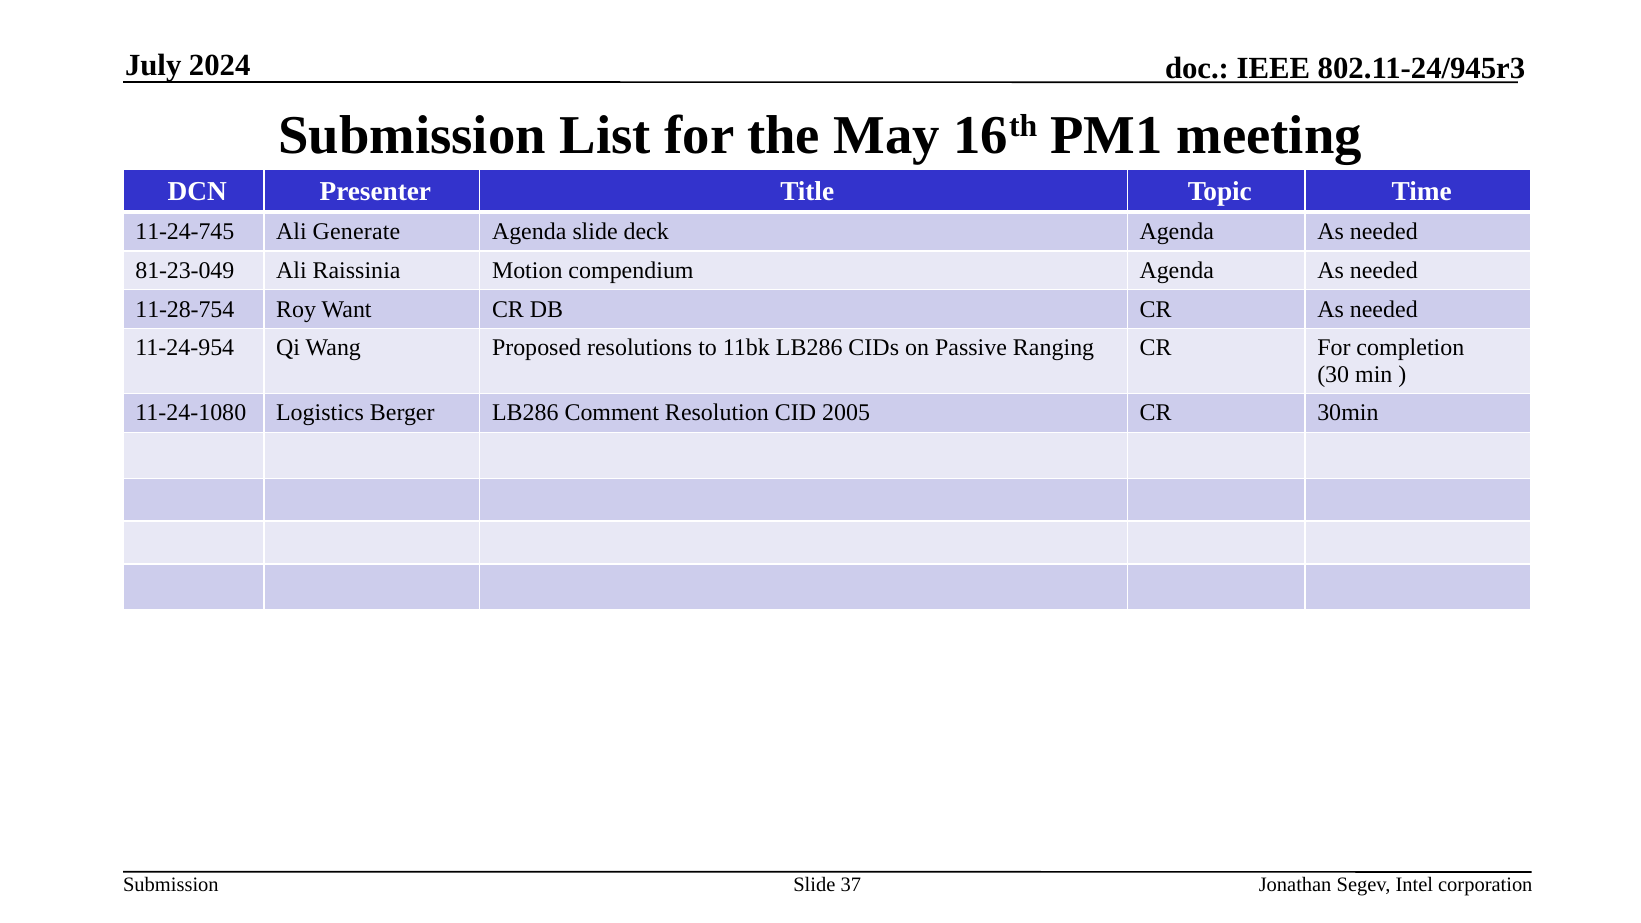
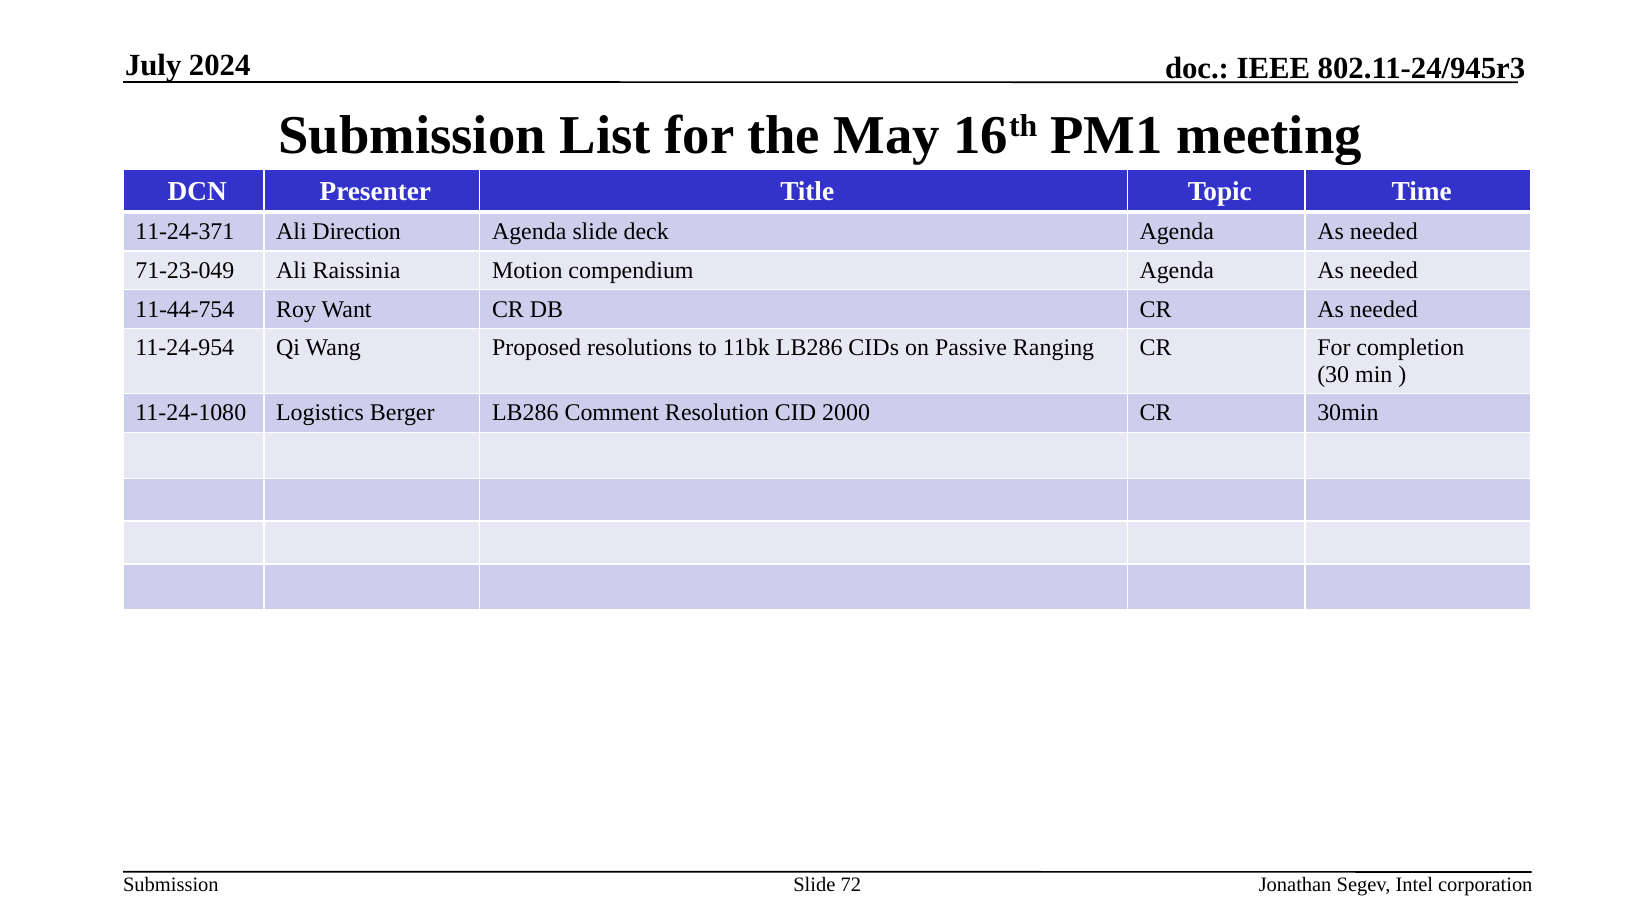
11-24-745: 11-24-745 -> 11-24-371 (185, 232)
Generate: Generate -> Direction (357, 232)
81-23-049: 81-23-049 -> 71-23-049 (185, 270)
11-28-754: 11-28-754 -> 11-44-754 (185, 309)
2005: 2005 -> 2000 (846, 413)
37: 37 -> 72 (851, 885)
